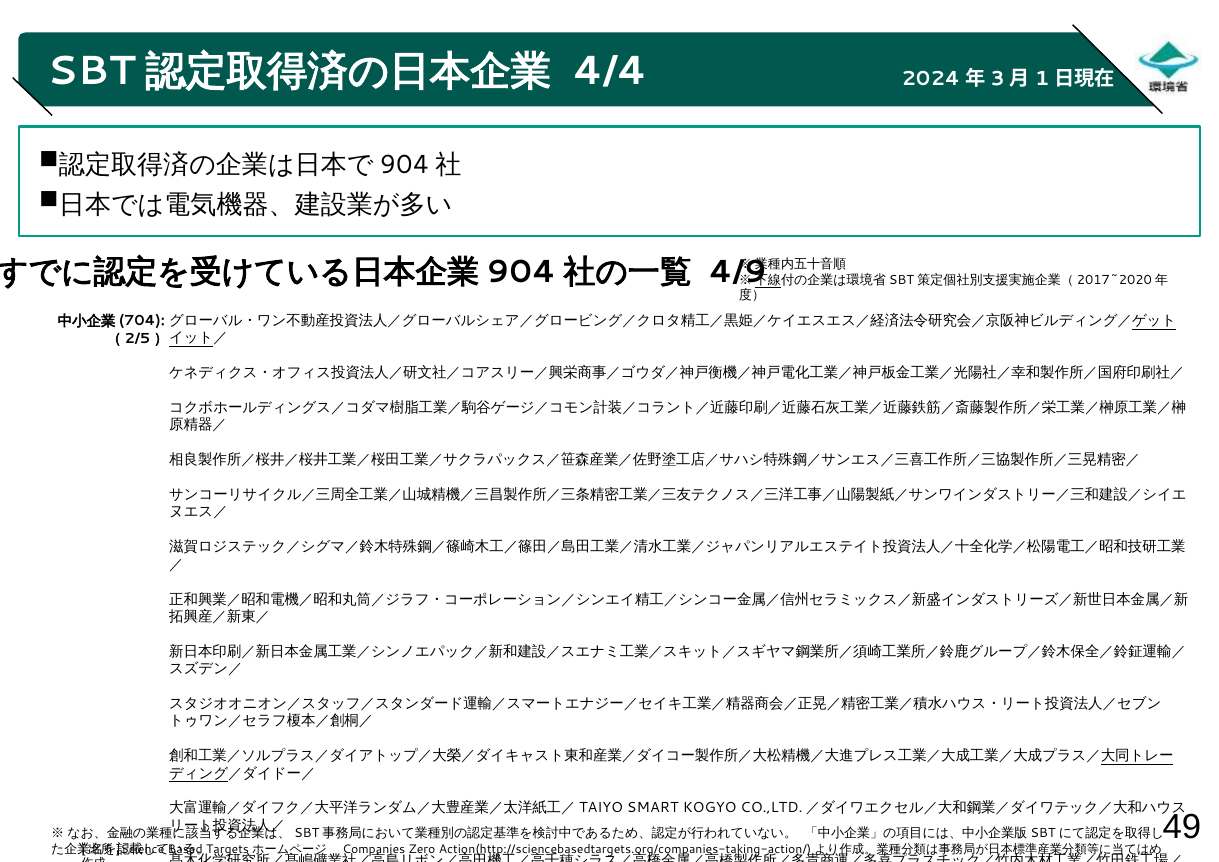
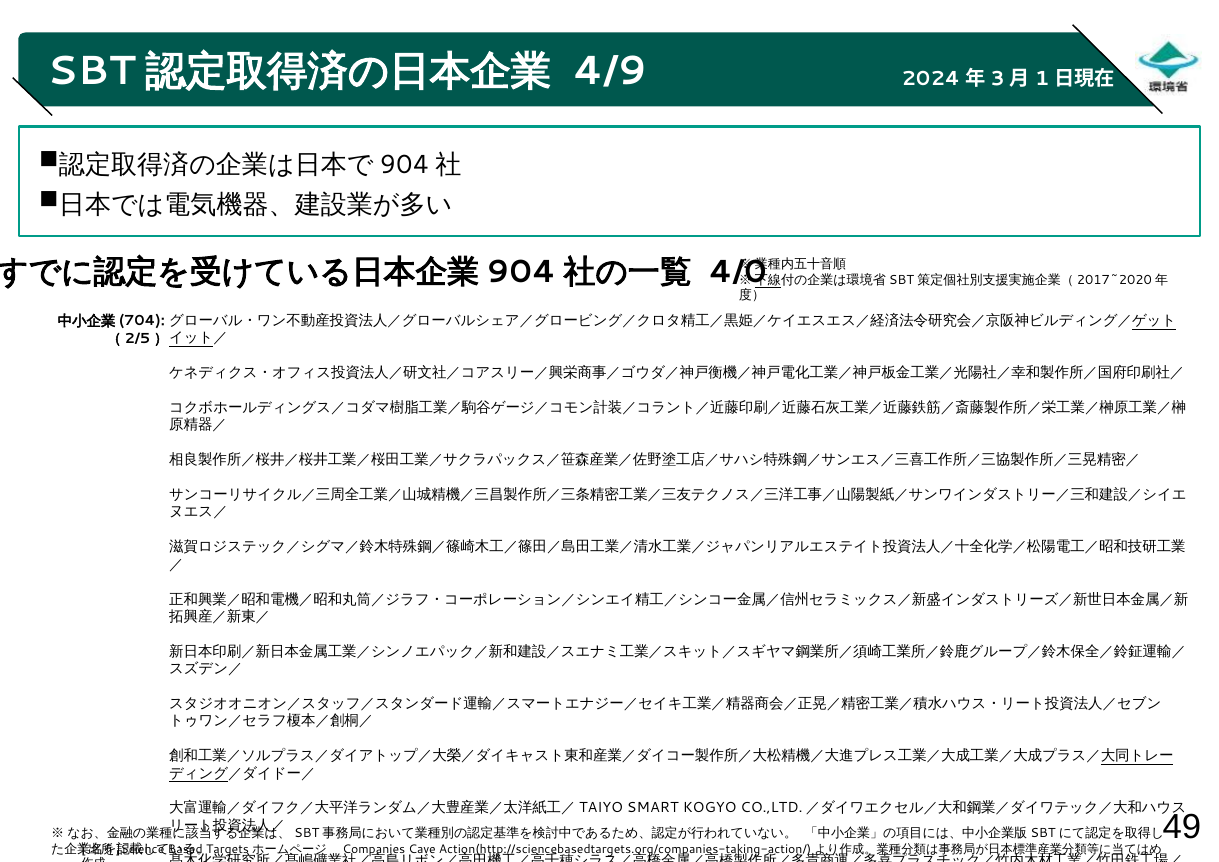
4/4: 4/4 -> 4/9 (610, 71)
4/9: 4/9 -> 4/0 (738, 272)
Zero: Zero -> Cave (422, 849)
